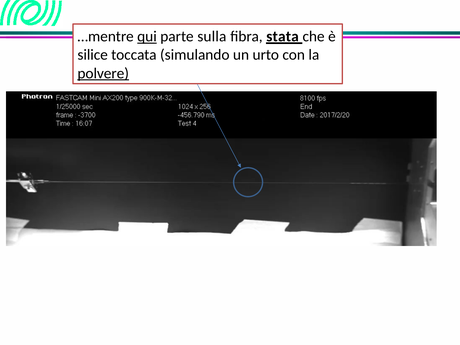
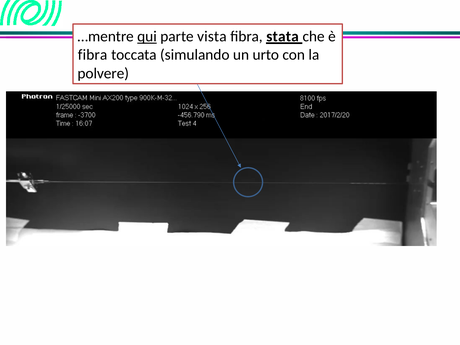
sulla: sulla -> vista (212, 37)
silice: silice -> fibra (93, 55)
polvere underline: present -> none (103, 73)
